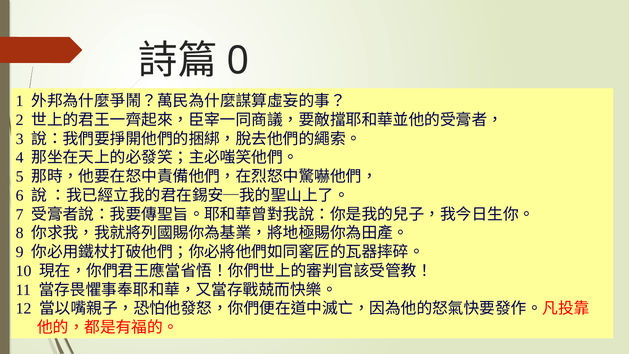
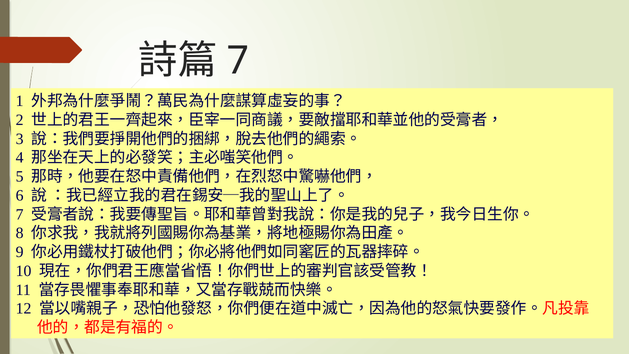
0: 0 -> 7 (238, 61)
